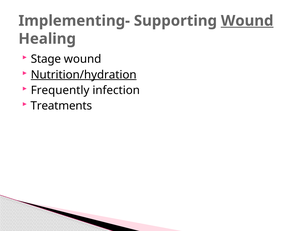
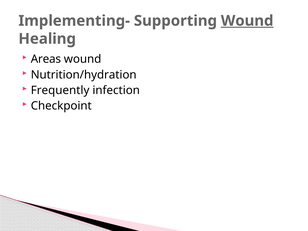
Stage: Stage -> Areas (46, 59)
Nutrition/hydration underline: present -> none (84, 75)
Treatments: Treatments -> Checkpoint (61, 106)
